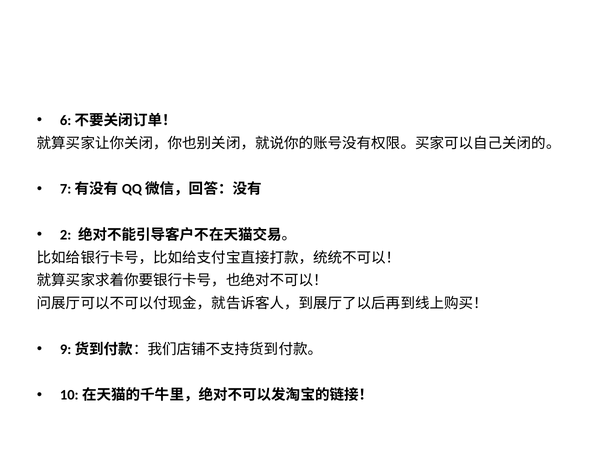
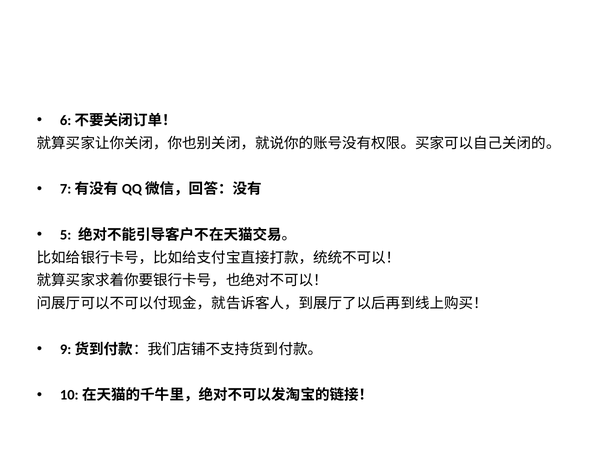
2: 2 -> 5 (66, 235)
